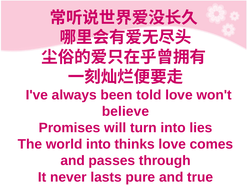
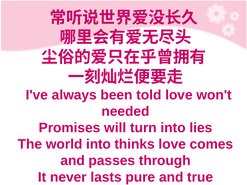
believe: believe -> needed (126, 111)
